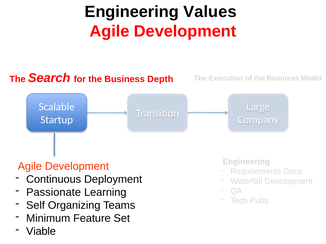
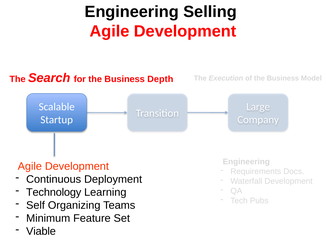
Values: Values -> Selling (210, 12)
Passionate: Passionate -> Technology (54, 193)
